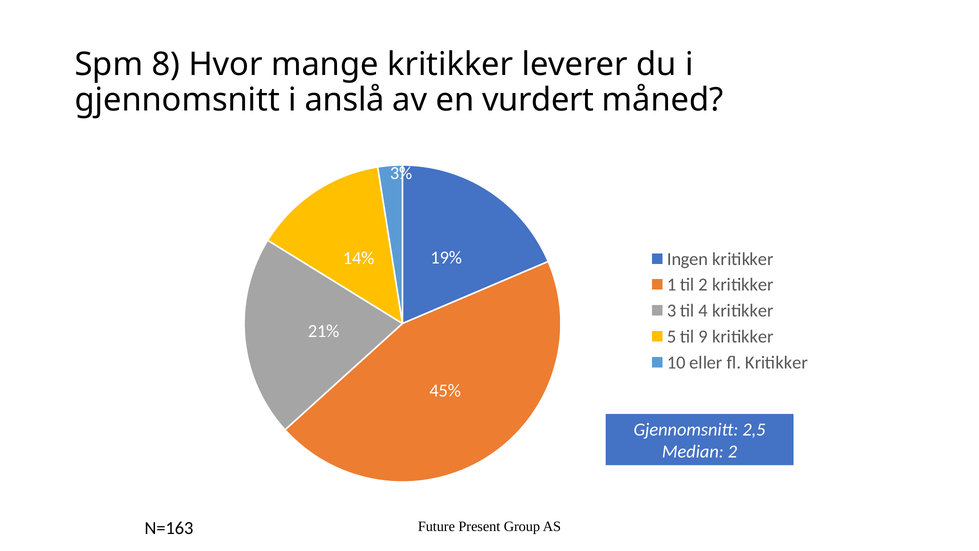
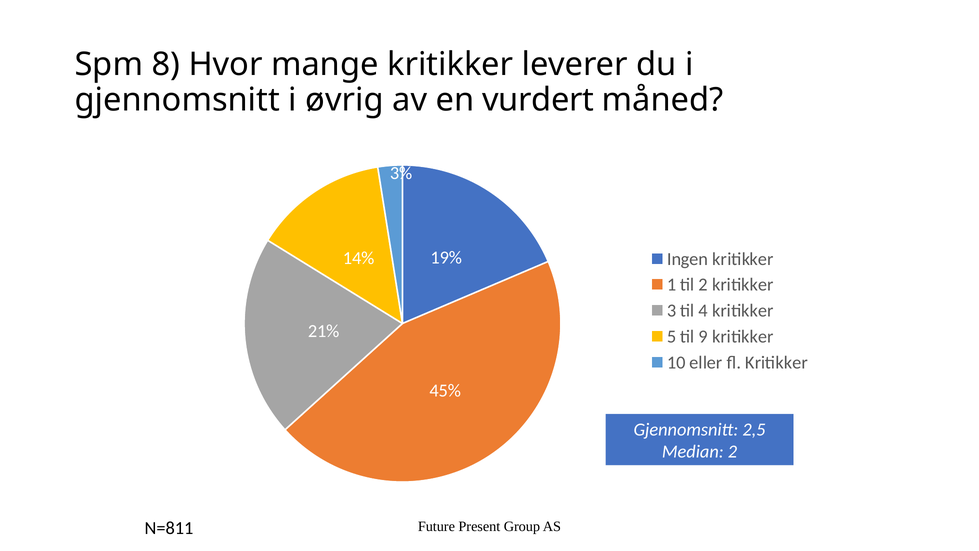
anslå: anslå -> øvrig (345, 100)
N=163: N=163 -> N=811 (169, 528)
